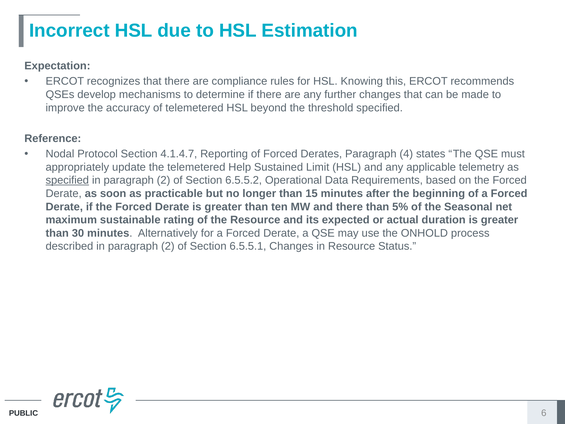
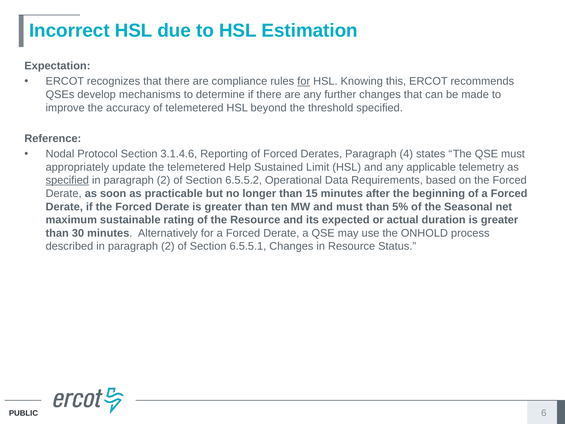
for underline: none -> present (304, 81)
4.1.4.7: 4.1.4.7 -> 3.1.4.6 (179, 154)
and there: there -> must (349, 207)
